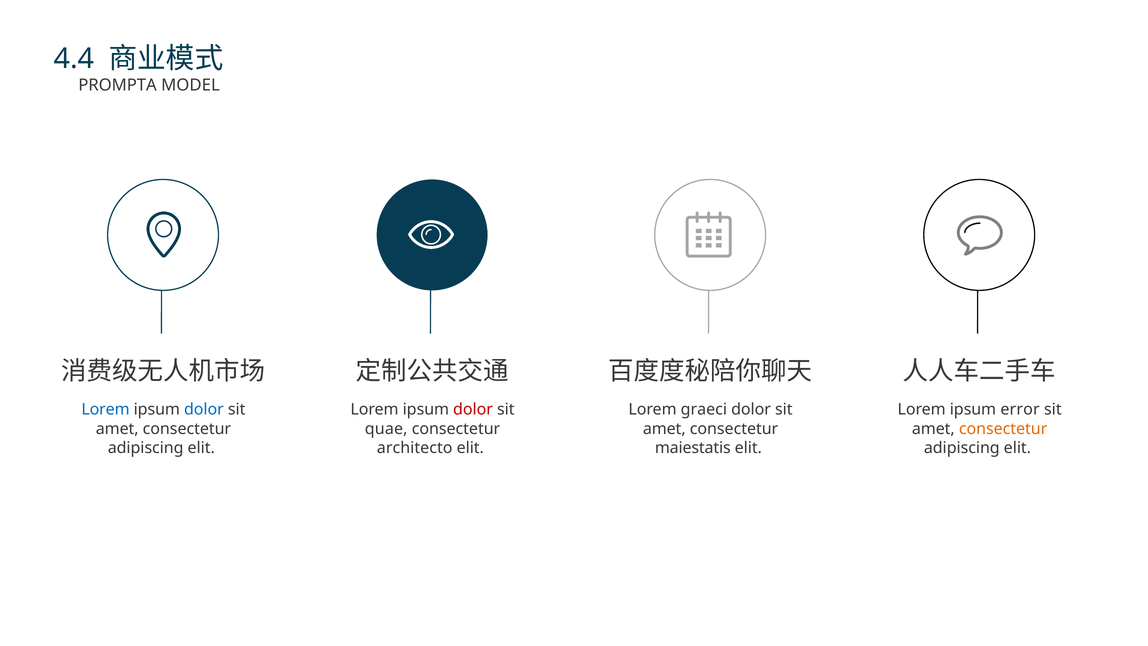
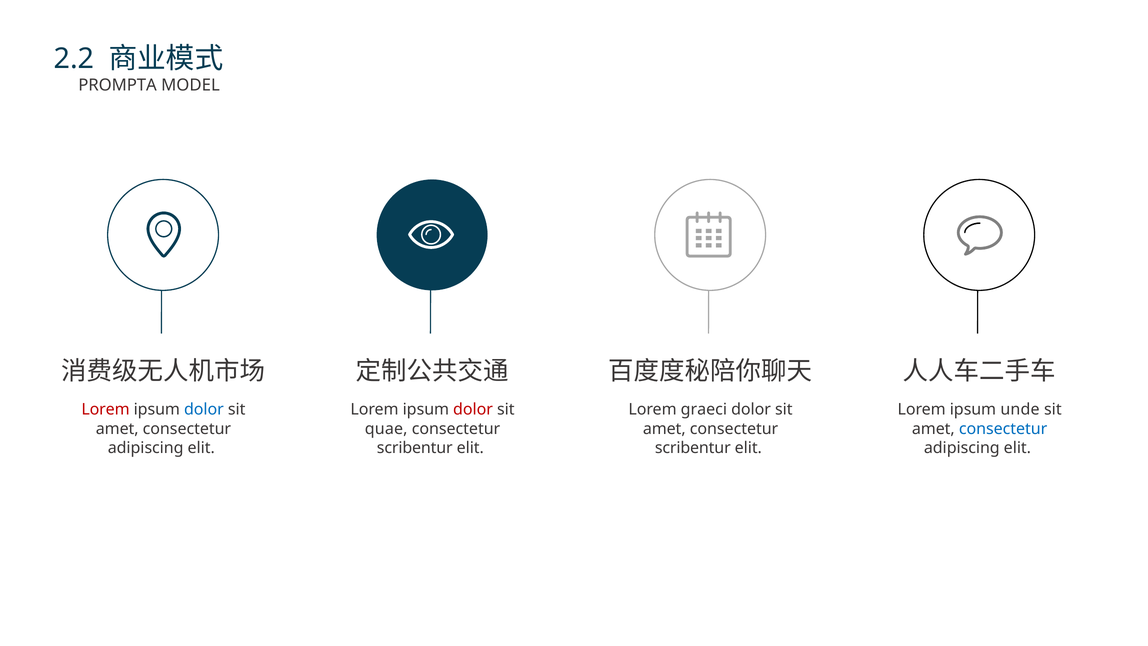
4.4: 4.4 -> 2.2 (74, 59)
Lorem colour: blue -> red (106, 410)
error: error -> unde (1020, 410)
consectetur colour: orange -> blue (1003, 429)
architecto: architecto -> scribentur (415, 448)
maiestatis: maiestatis -> scribentur (693, 448)
